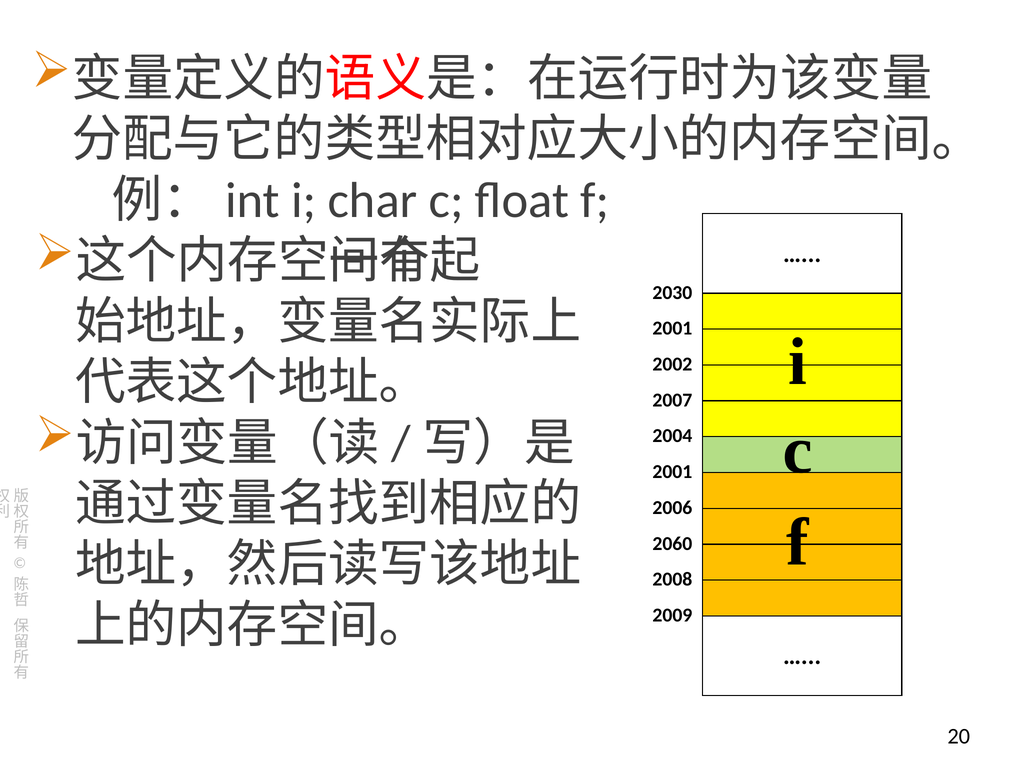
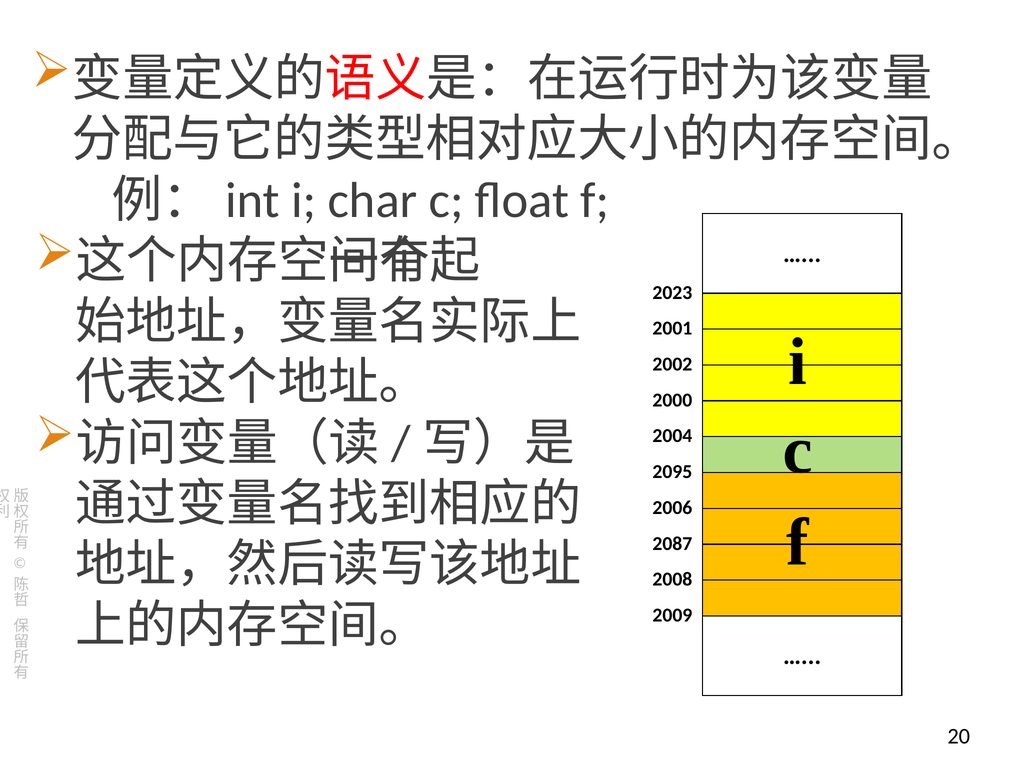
2030: 2030 -> 2023 (672, 293)
2007: 2007 -> 2000 (672, 400)
2001: 2001 -> 2095 (672, 472)
2060: 2060 -> 2087 (672, 544)
